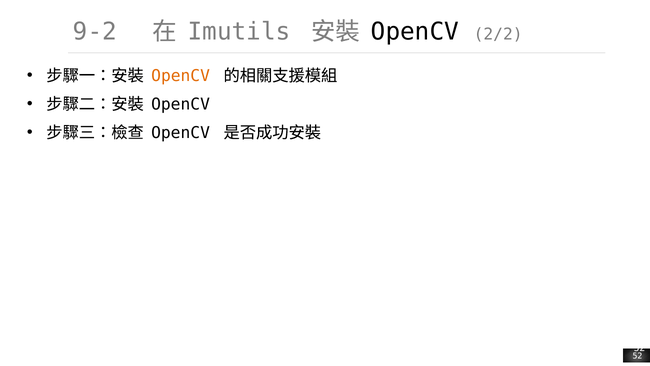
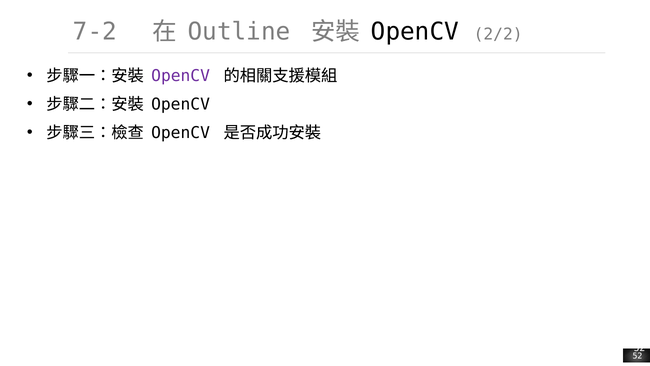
9-2: 9-2 -> 7-2 (95, 32)
Imutils: Imutils -> Outline (239, 32)
OpenCV colour: orange -> purple (181, 76)
